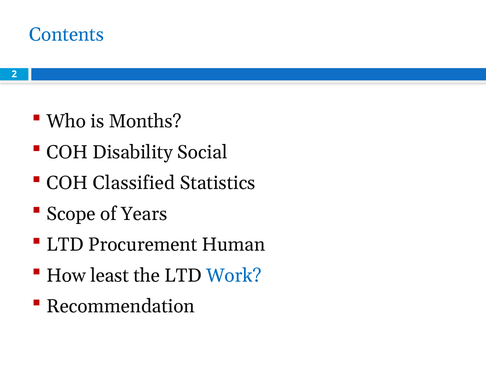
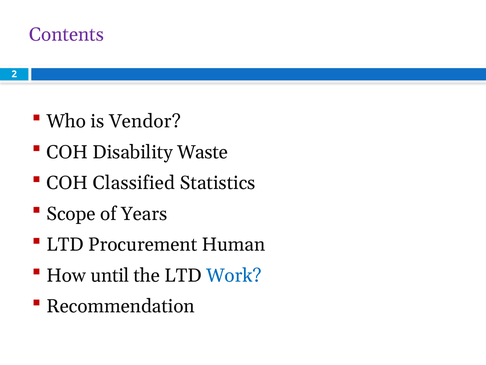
Contents colour: blue -> purple (67, 34)
Months: Months -> Vendor (145, 121)
Social: Social -> Waste (203, 152)
least: least -> until (110, 275)
